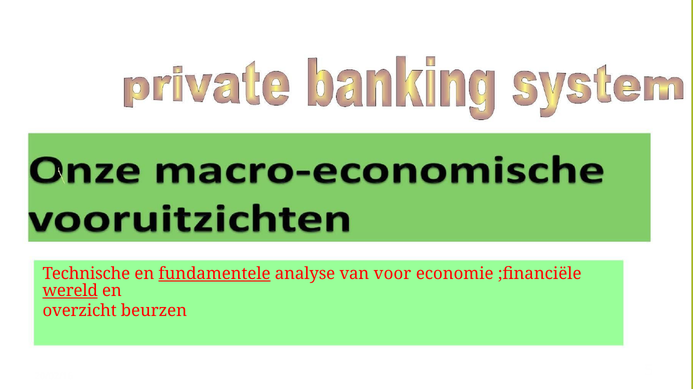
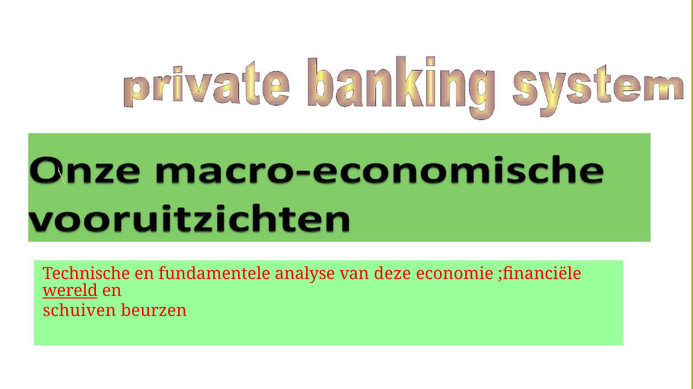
fundamentele underline: present -> none (215, 274)
voor: voor -> deze (393, 274)
overzicht: overzicht -> schuiven (79, 311)
